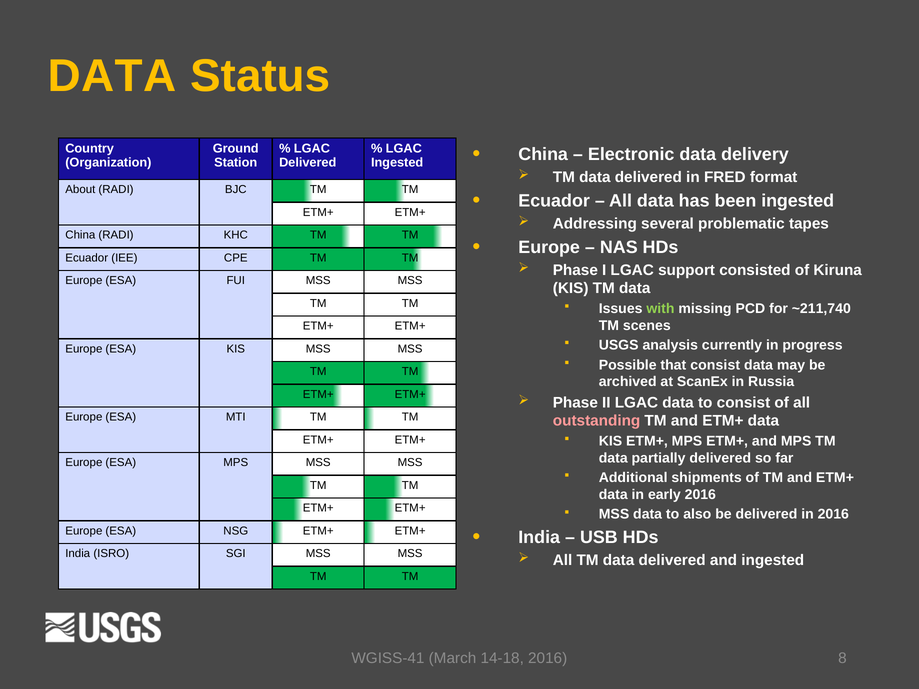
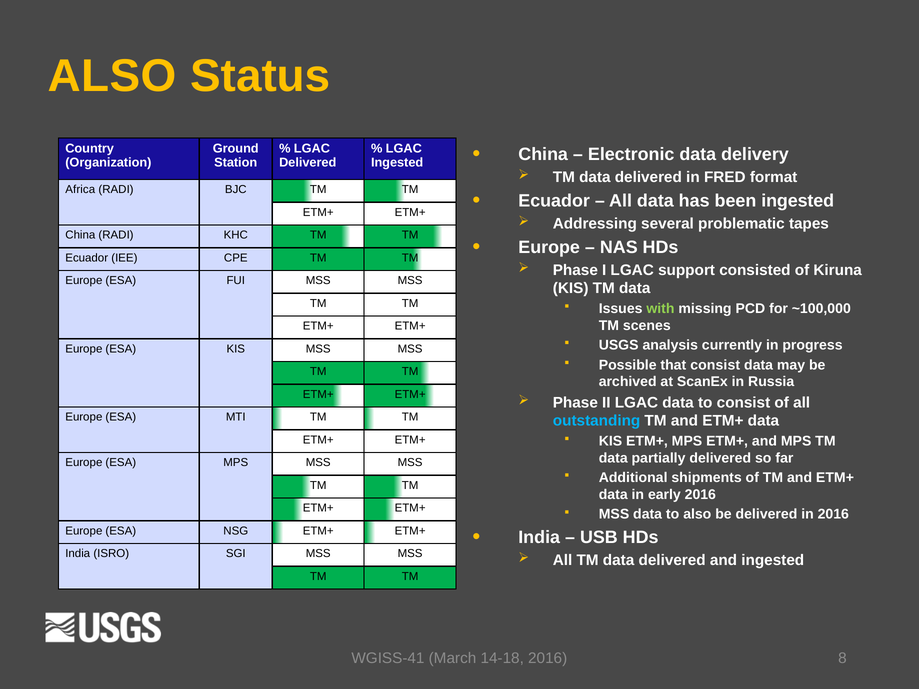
DATA: DATA -> ALSO (112, 76)
About: About -> Africa (80, 190)
~211,740: ~211,740 -> ~100,000 (821, 309)
outstanding colour: pink -> light blue (597, 421)
